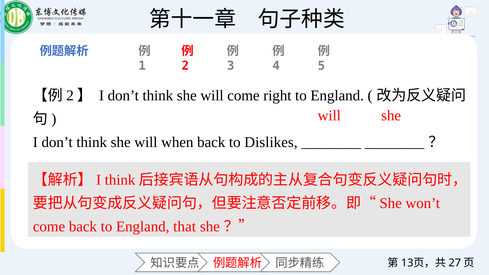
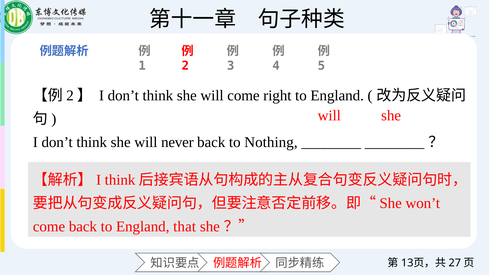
when: when -> never (177, 142)
Dislikes: Dislikes -> Nothing (271, 142)
